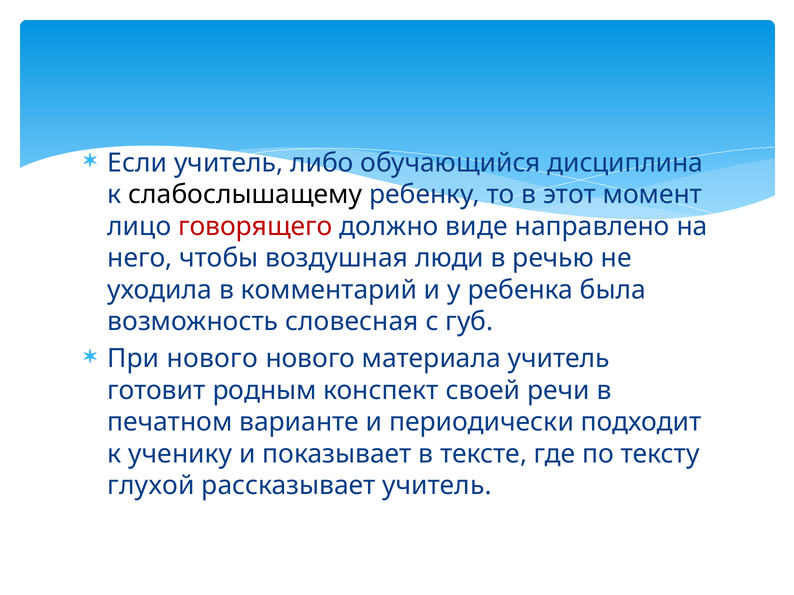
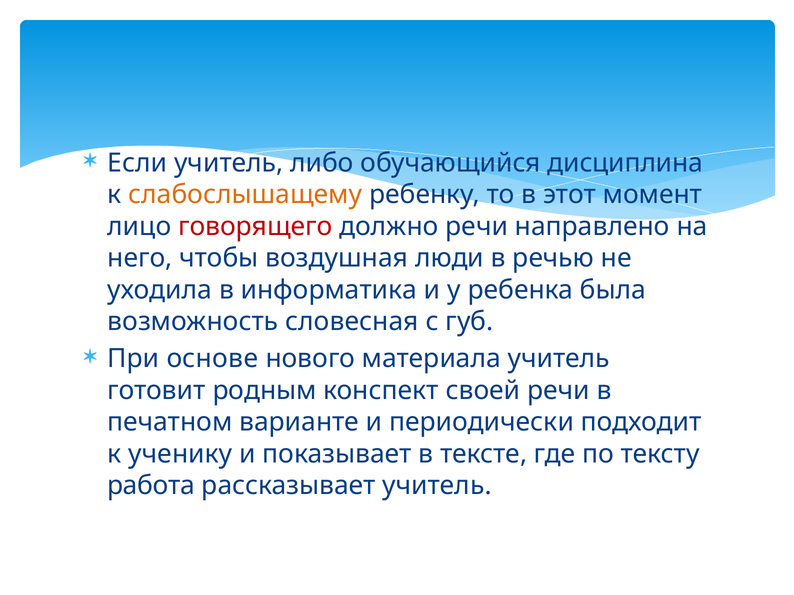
слабослышащему colour: black -> orange (245, 195)
должно виде: виде -> речи (477, 227)
комментарий: комментарий -> информатика (329, 290)
При нового: нового -> основе (212, 359)
глухой: глухой -> работа (151, 486)
